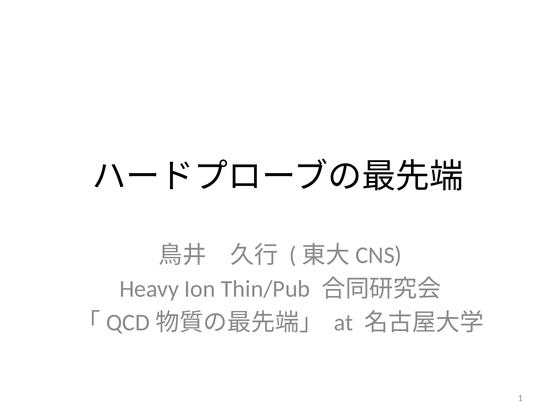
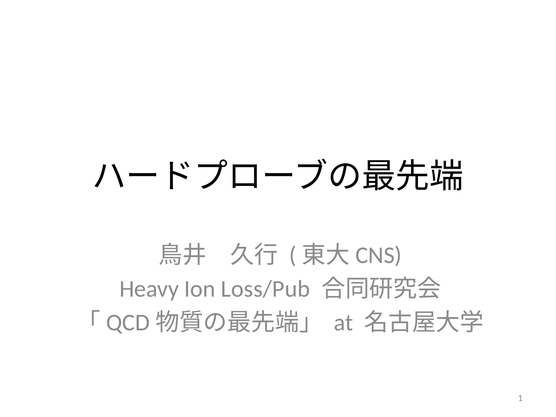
Thin/Pub: Thin/Pub -> Loss/Pub (265, 289)
